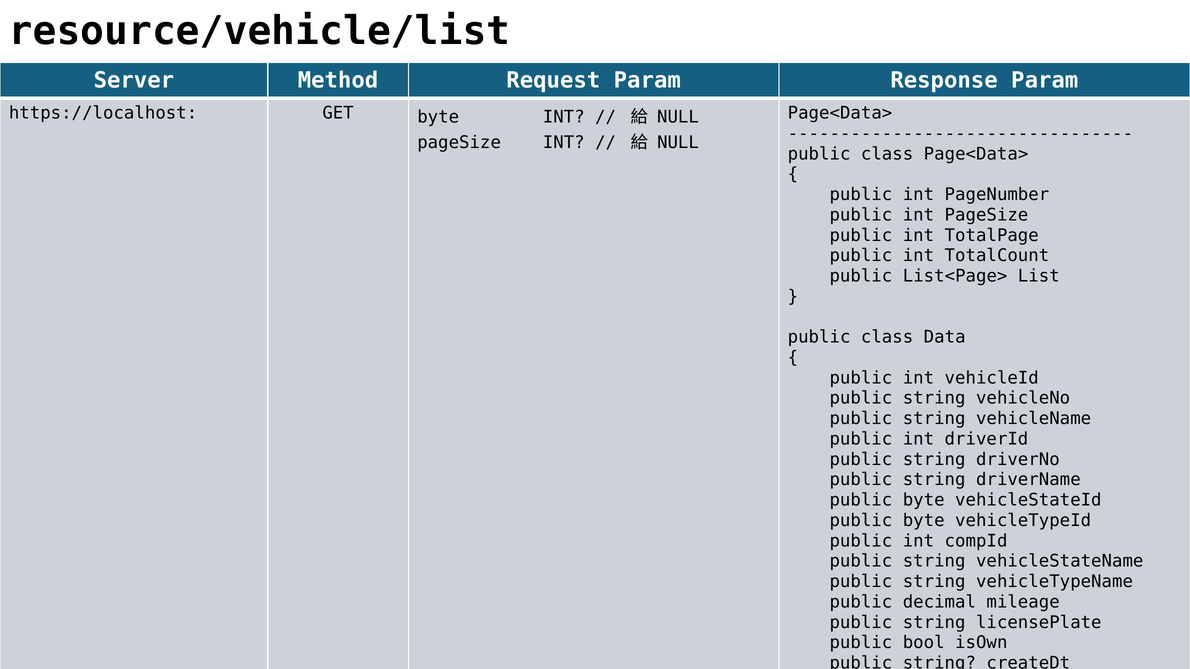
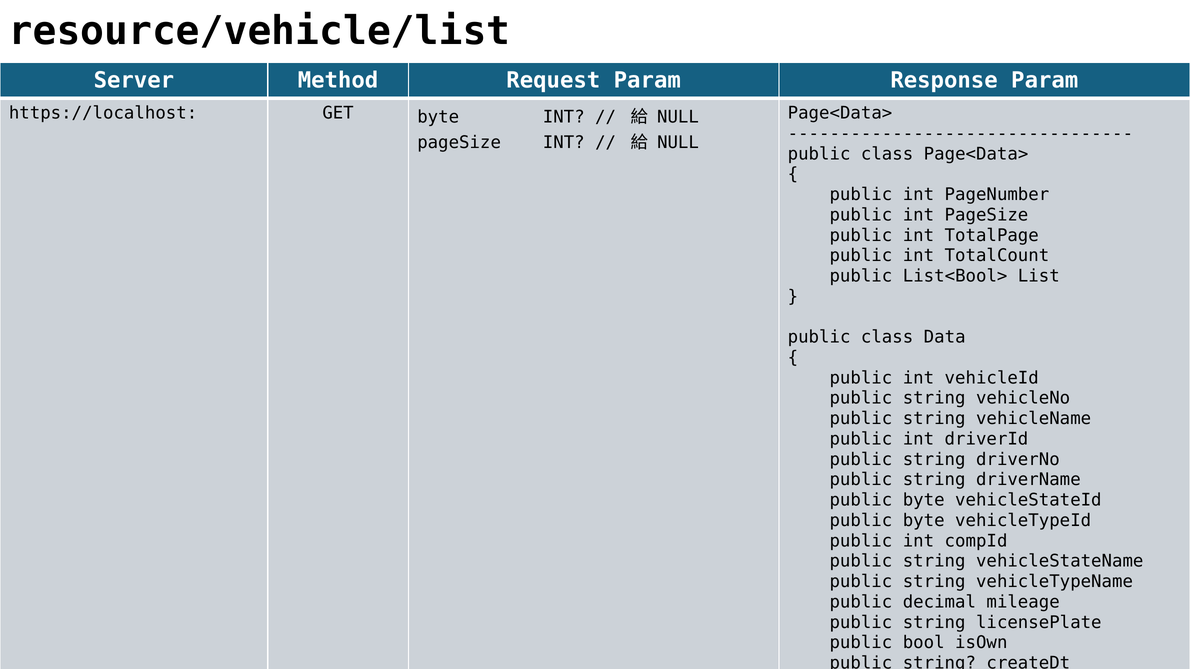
List<Page>: List<Page> -> List<Bool> (955, 276)
